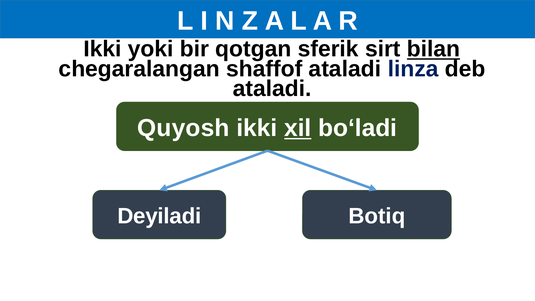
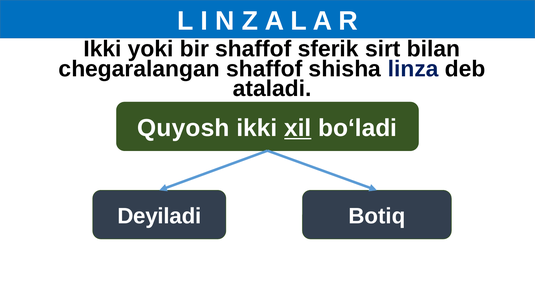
bir qotgan: qotgan -> shaffof (253, 49)
bilan underline: present -> none (433, 49)
shaffof ataladi: ataladi -> shisha (345, 69)
